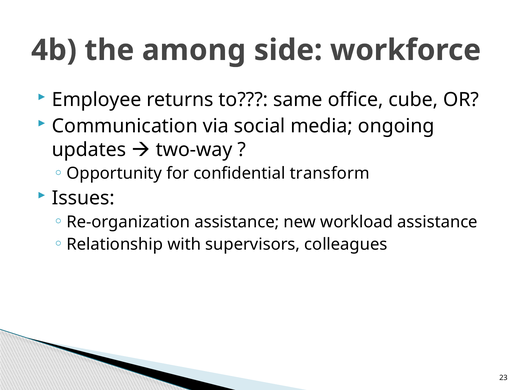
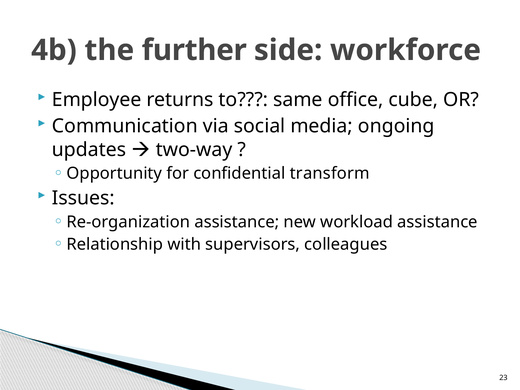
among: among -> further (194, 50)
